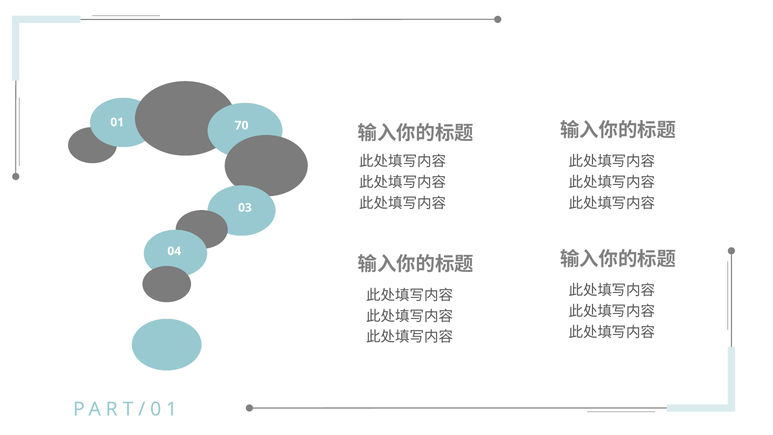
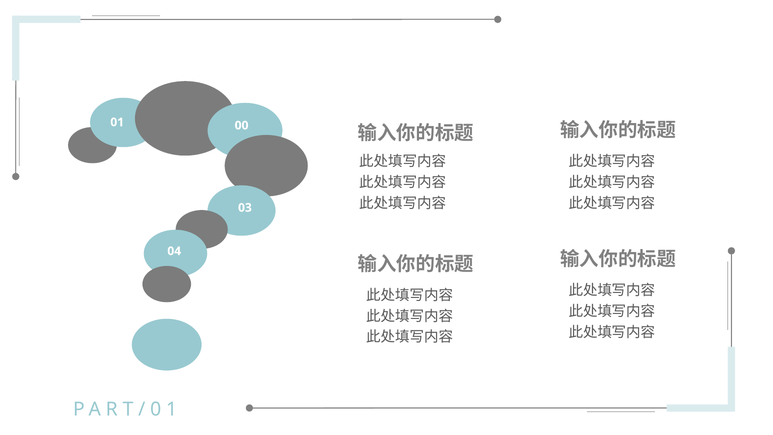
70: 70 -> 00 (242, 125)
